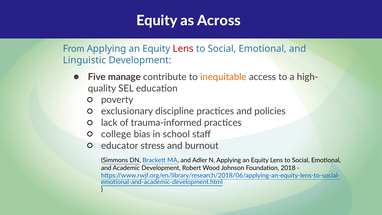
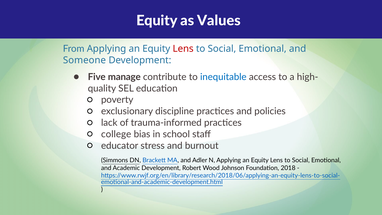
Across: Across -> Values (219, 21)
Linguistic: Linguistic -> Someone (84, 60)
inequitable colour: orange -> blue (223, 77)
